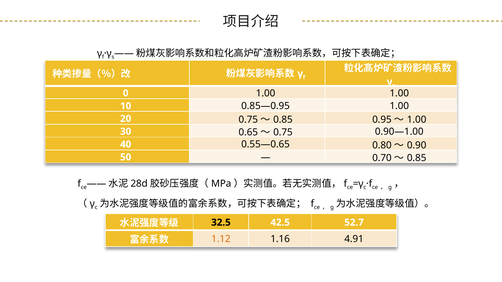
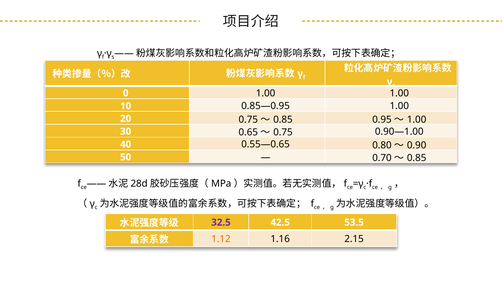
32.5 colour: black -> purple (221, 223)
52.7: 52.7 -> 53.5 (354, 223)
4.91: 4.91 -> 2.15 (354, 239)
